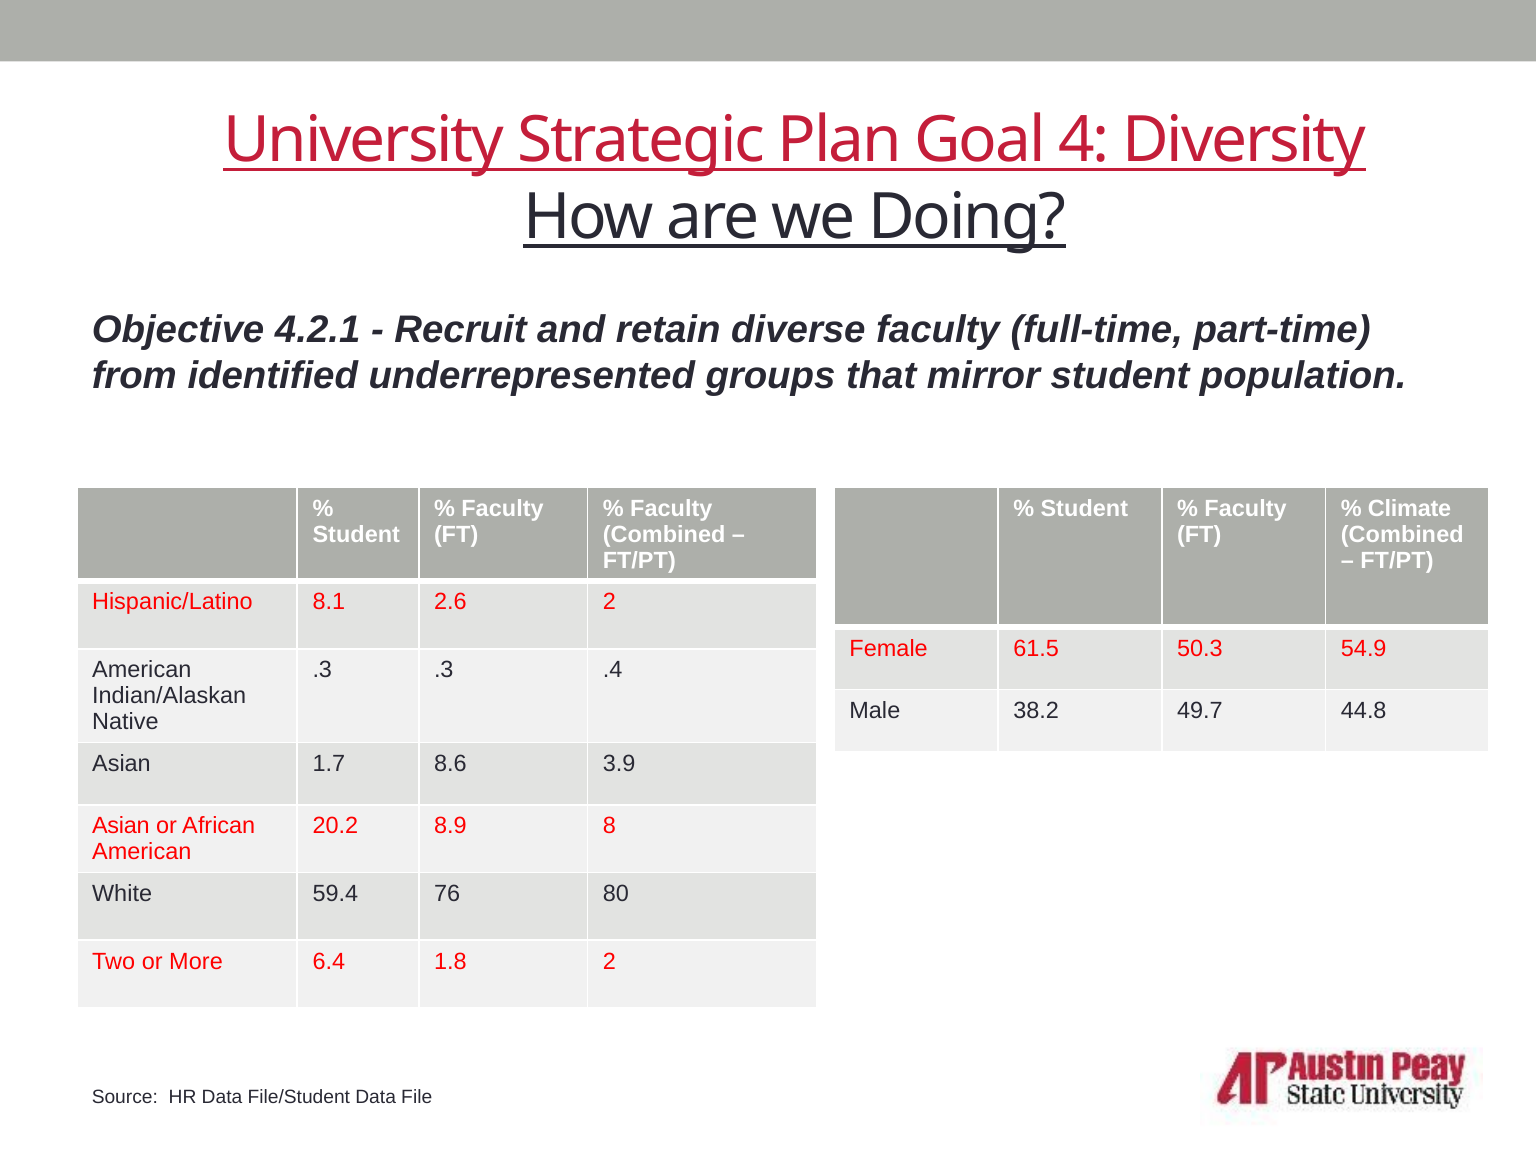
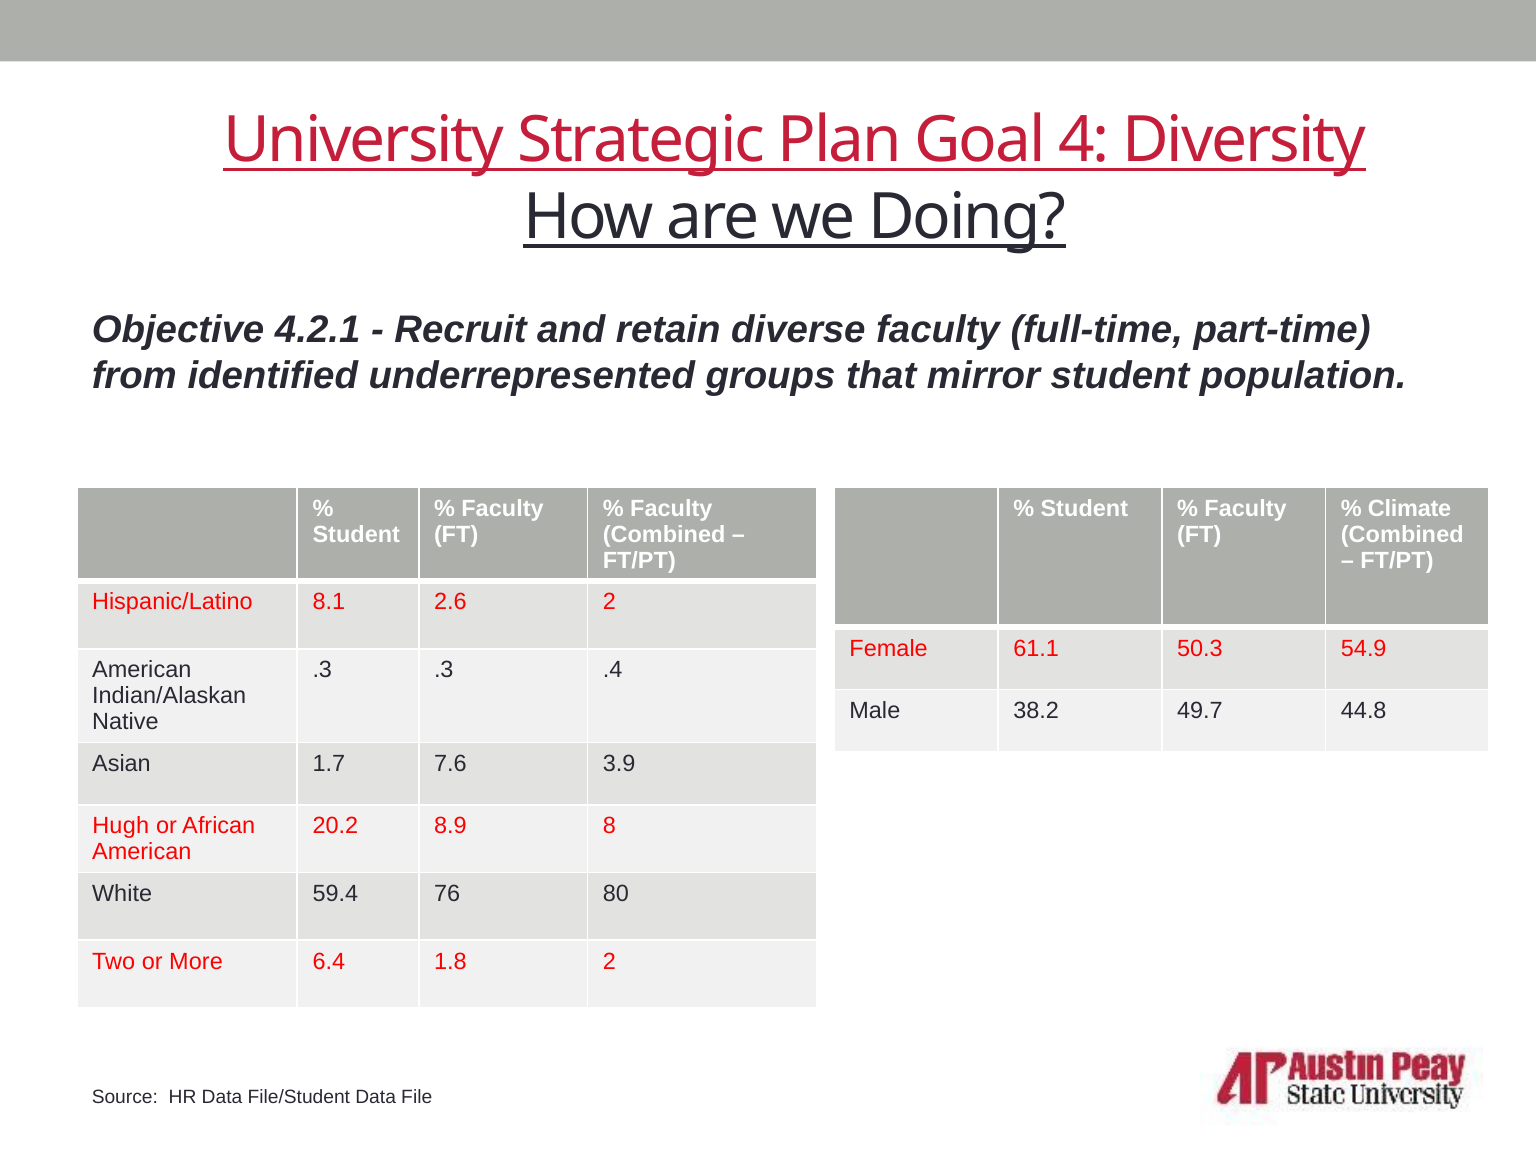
61.5: 61.5 -> 61.1 (1036, 648)
8.6: 8.6 -> 7.6 (450, 764)
Asian: Asian -> Hugh (121, 826)
